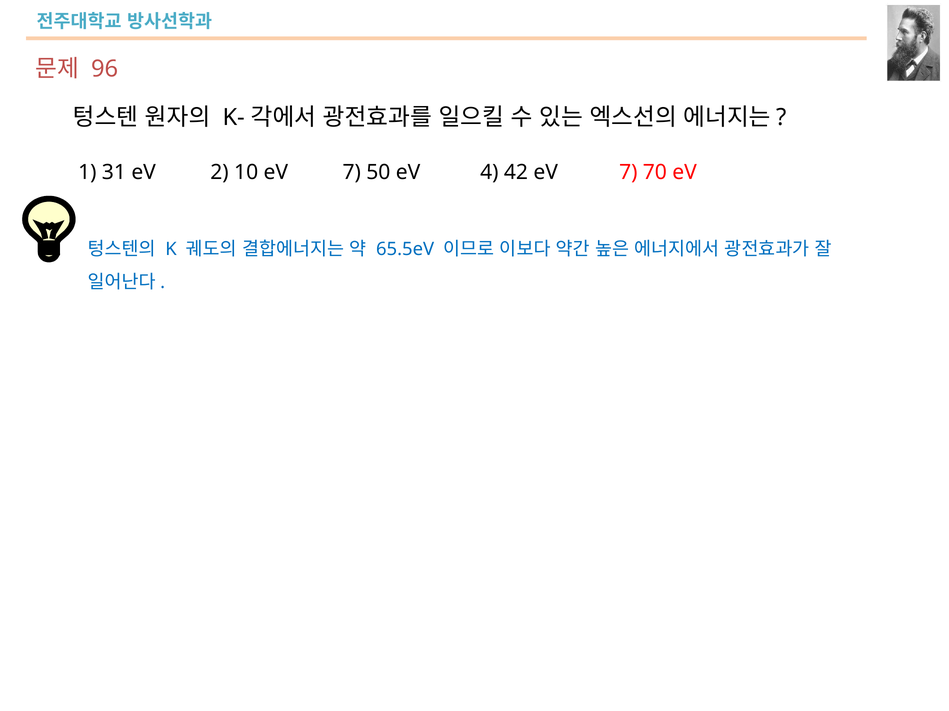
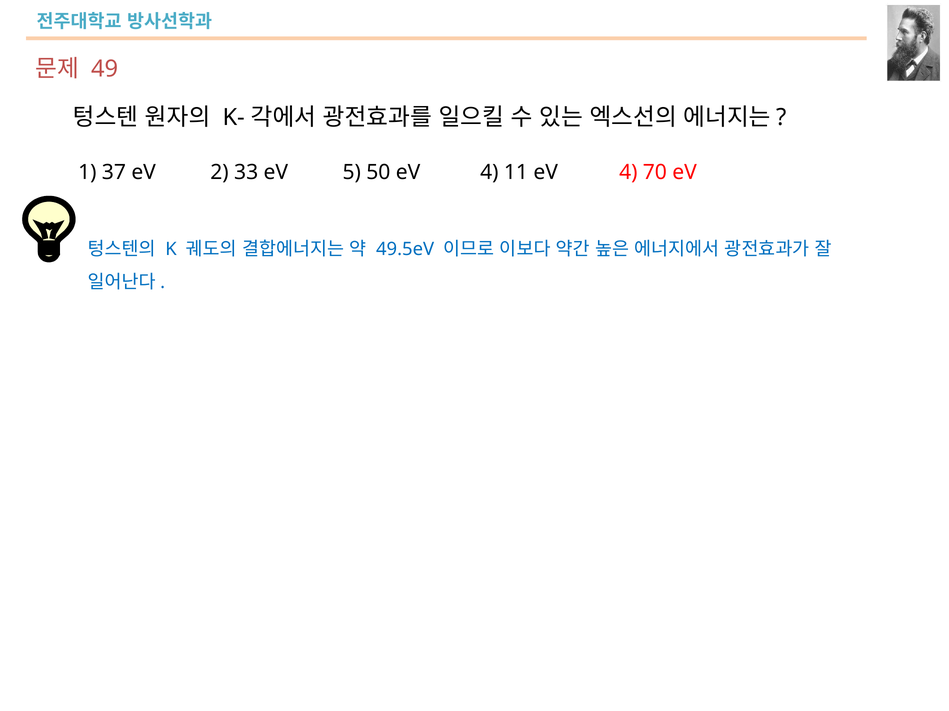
96: 96 -> 49 (105, 69)
31: 31 -> 37 (114, 172)
10: 10 -> 33 (246, 172)
7: 7 -> 5 (352, 172)
42: 42 -> 11 (516, 172)
7: 7 -> 4 (628, 172)
65.5eV: 65.5eV -> 49.5eV (405, 249)
